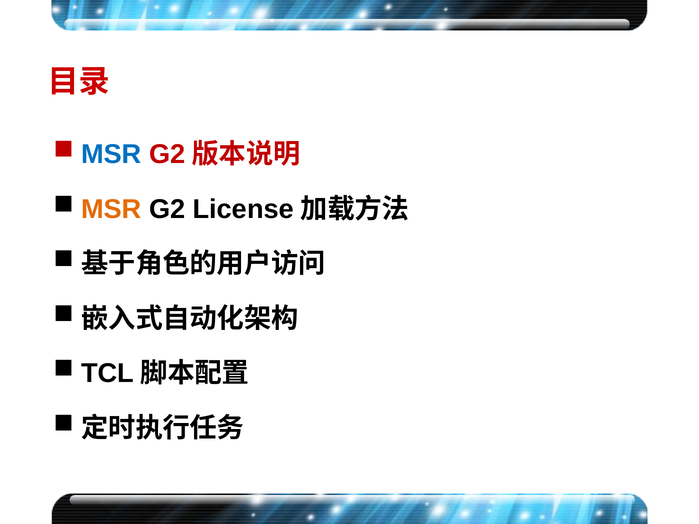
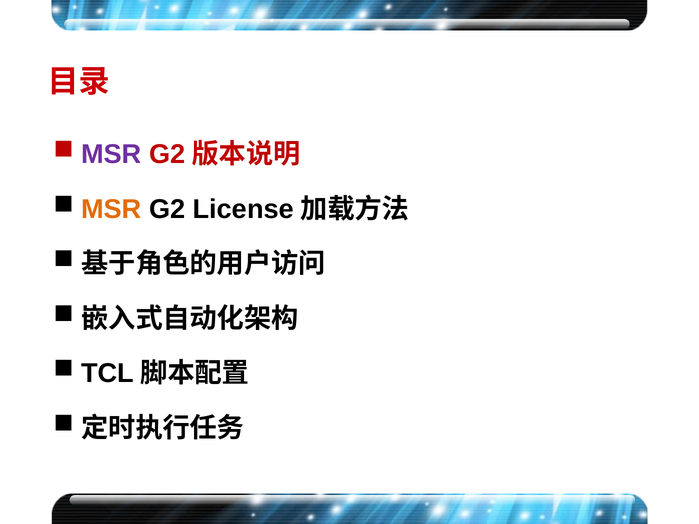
MSR colour: blue -> purple (111, 154)
